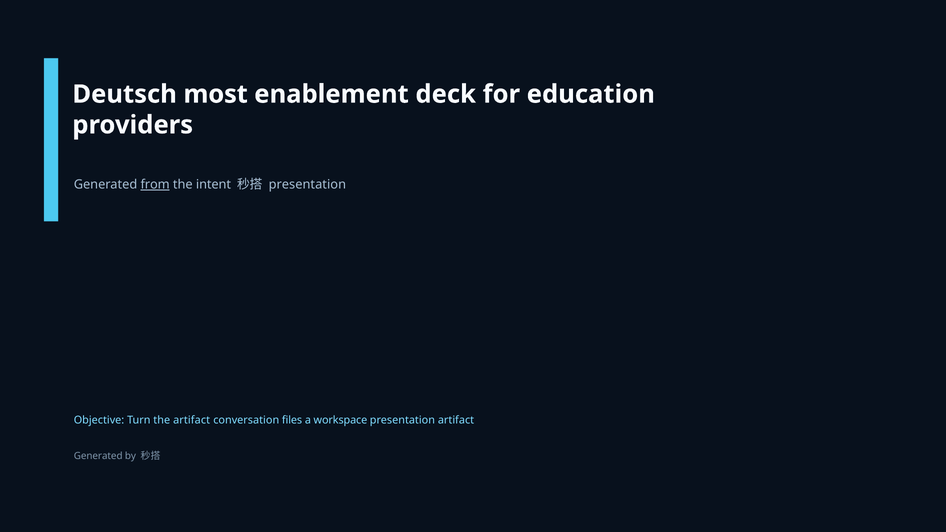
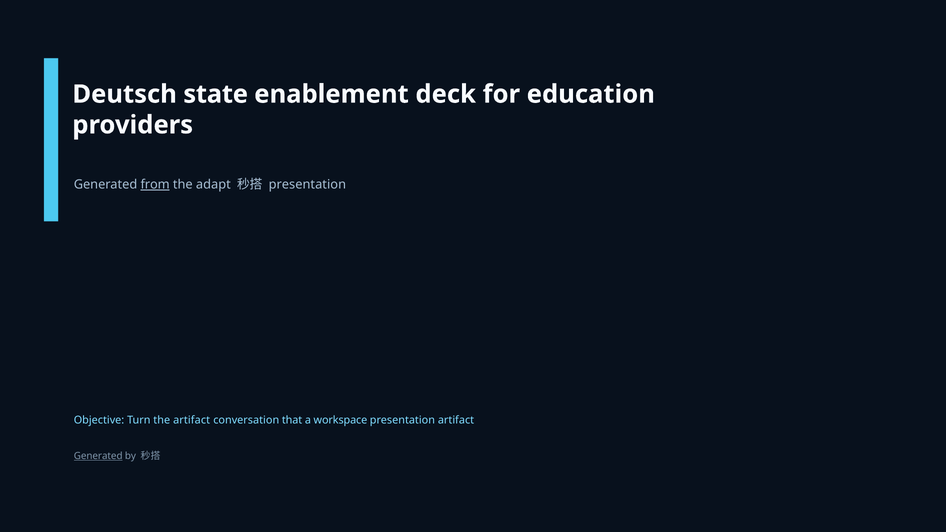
most: most -> state (216, 94)
intent: intent -> adapt (213, 185)
files: files -> that (292, 420)
Generated underline: none -> present (98, 456)
